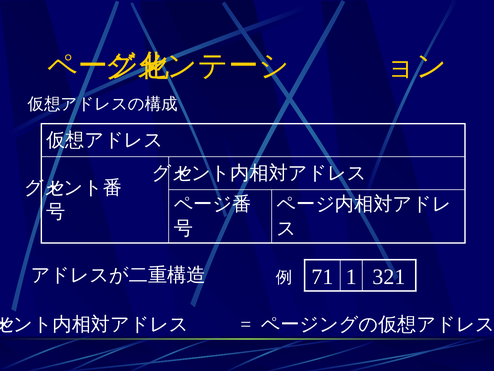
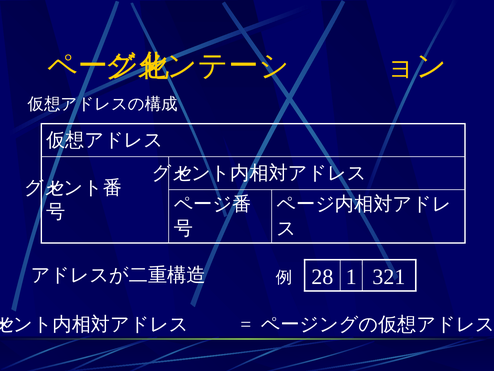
71: 71 -> 28 (322, 276)
